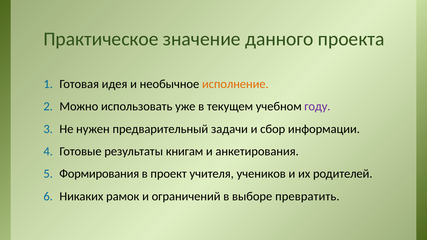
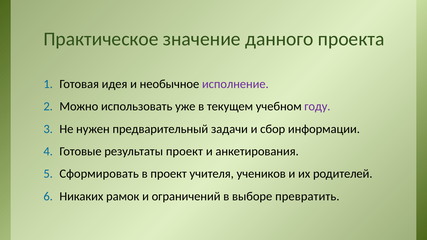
исполнение colour: orange -> purple (235, 84)
результаты книгам: книгам -> проект (184, 152)
Формирования: Формирования -> Сформировать (99, 174)
